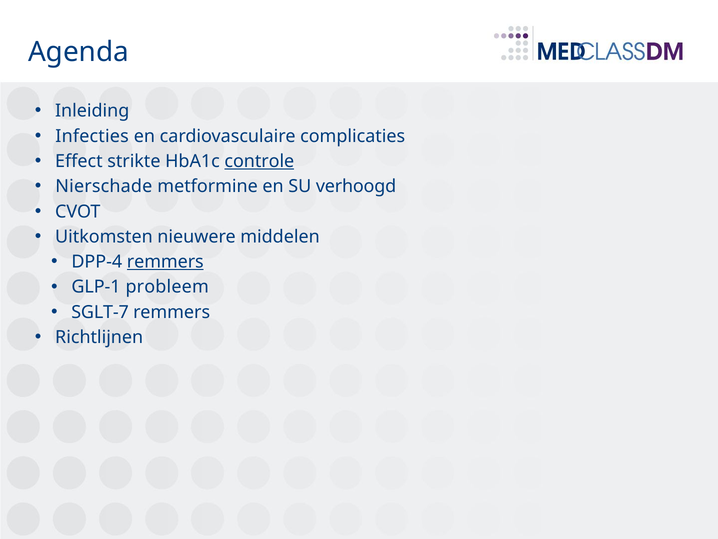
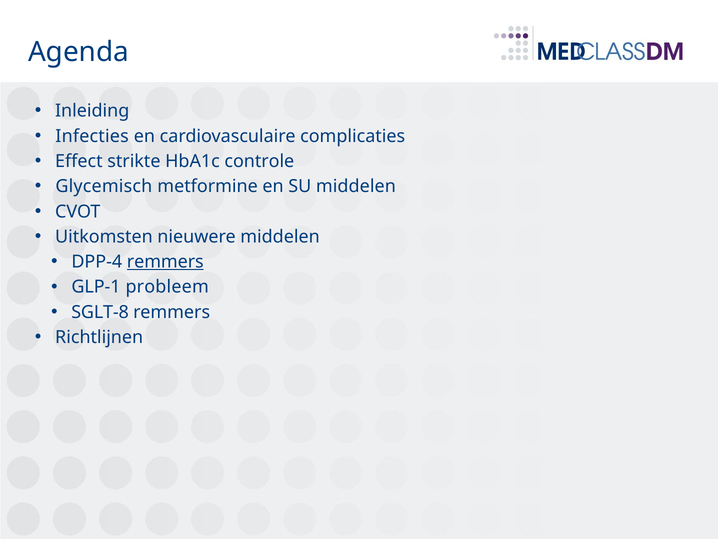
controle underline: present -> none (259, 161)
Nierschade: Nierschade -> Glycemisch (104, 186)
SU verhoogd: verhoogd -> middelen (356, 186)
SGLT-7: SGLT-7 -> SGLT-8 (100, 312)
